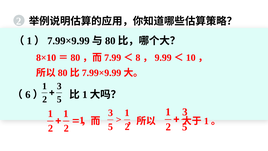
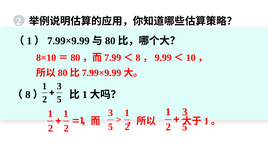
6: 6 -> 8 (28, 94)
